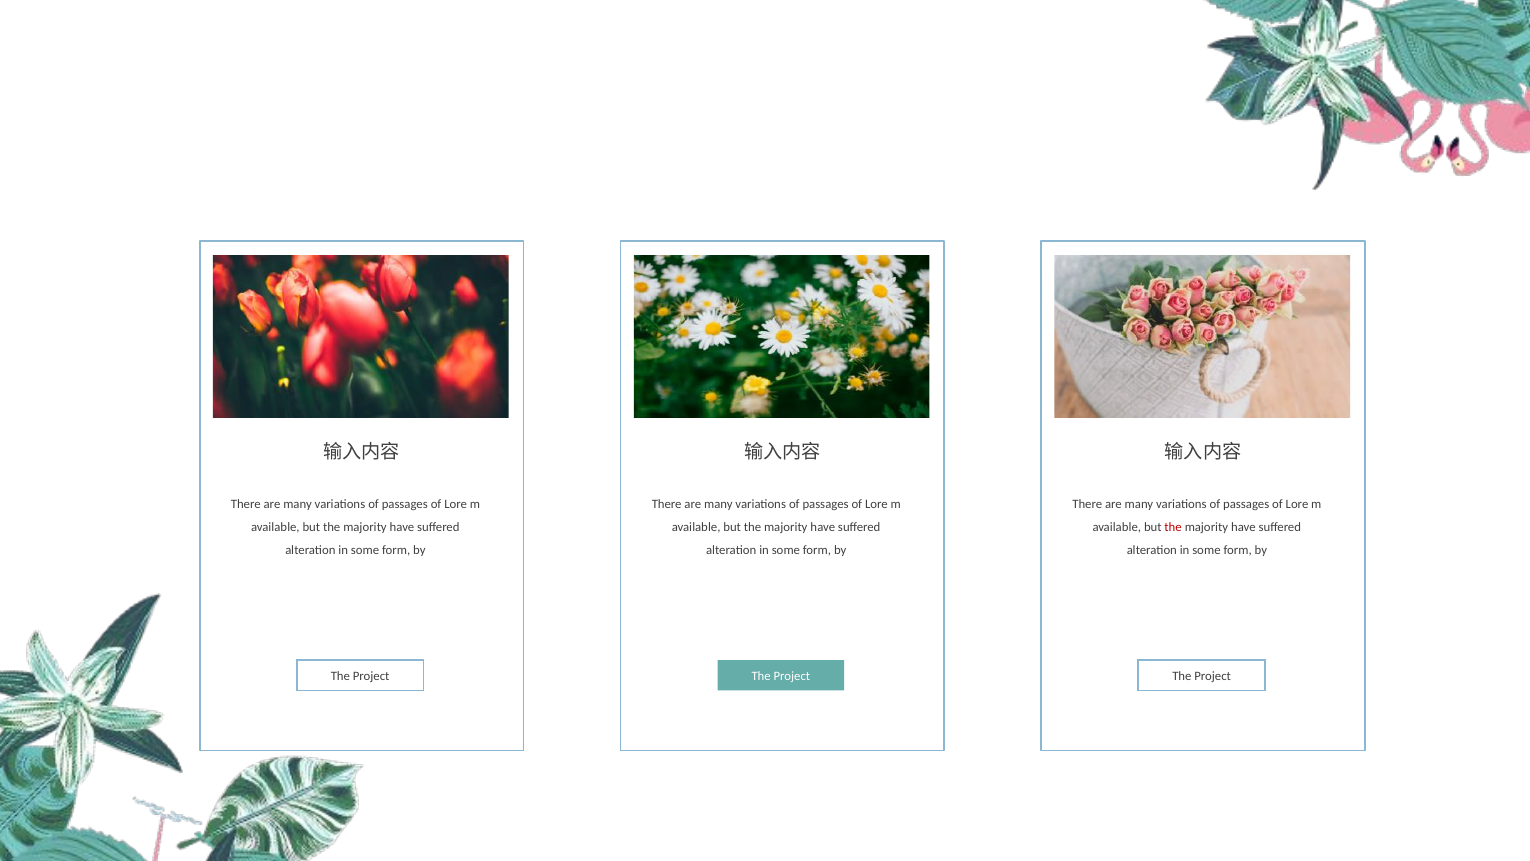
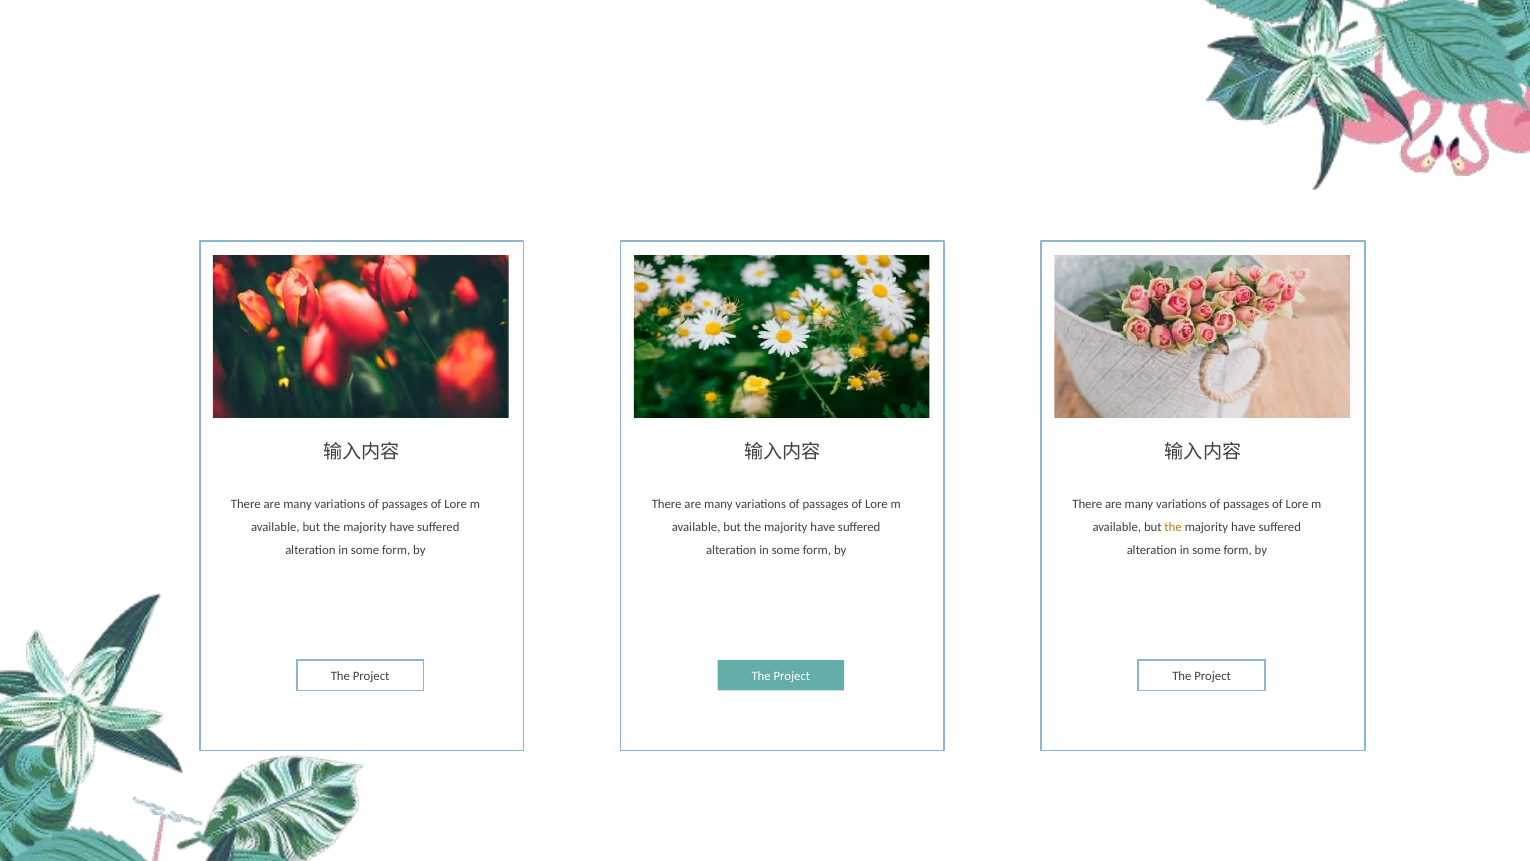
the colour: red -> orange (1173, 527)
